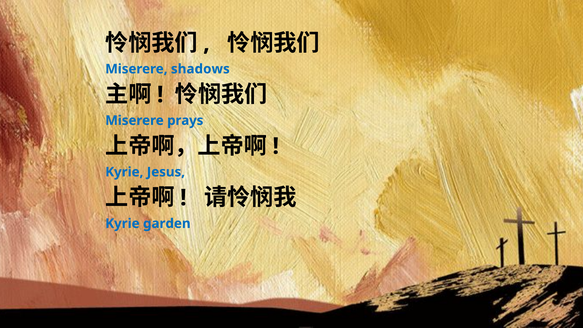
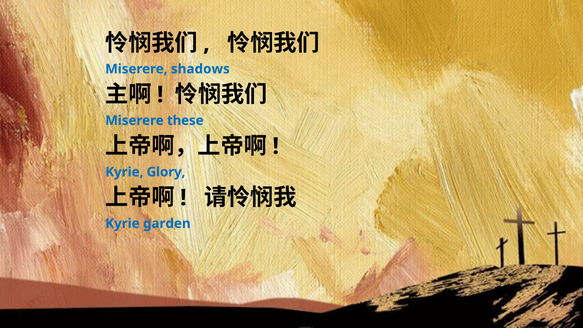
prays: prays -> these (185, 120)
Jesus: Jesus -> Glory (166, 172)
